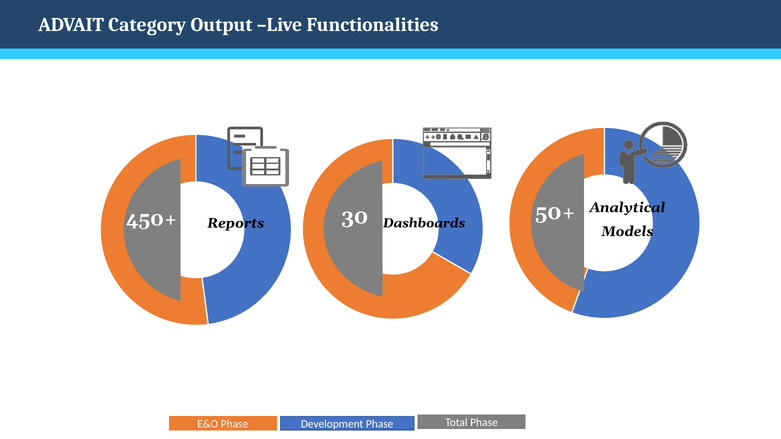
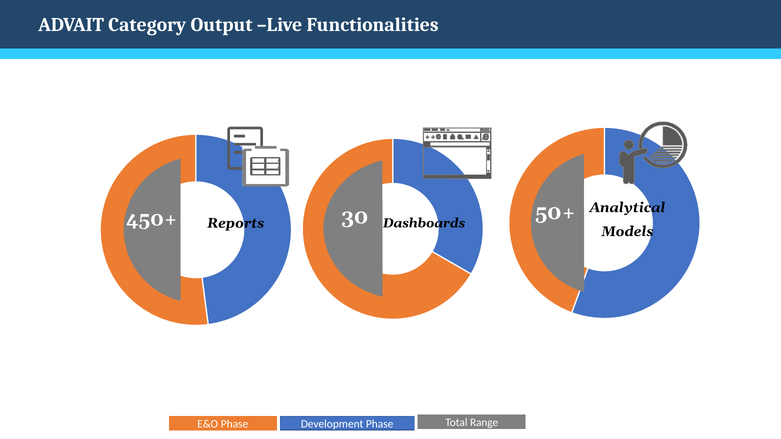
Total Phase: Phase -> Range (484, 423)
